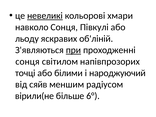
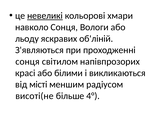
Півкулі: Півкулі -> Вологи (94, 27)
при underline: present -> none (73, 50)
точці: точці -> красі (25, 73)
народжуючий: народжуючий -> викликаються (117, 73)
сяйв: сяйв -> місті (38, 84)
вірили(не: вірили(не -> висоті(не (34, 96)
6°: 6° -> 4° (93, 96)
